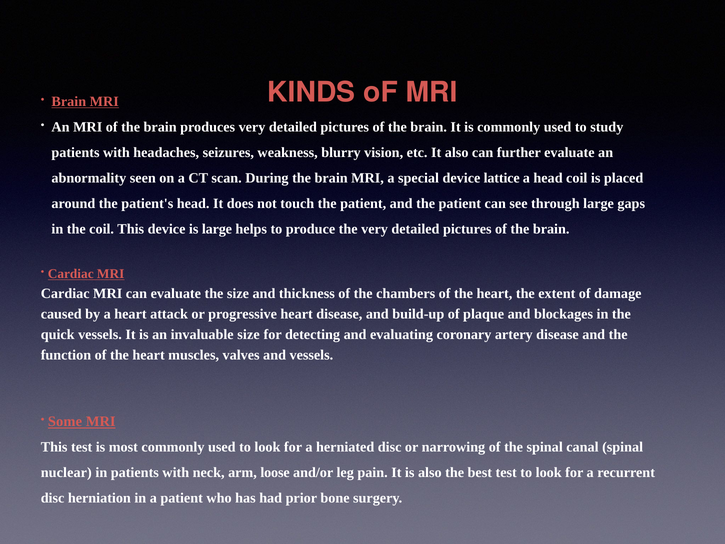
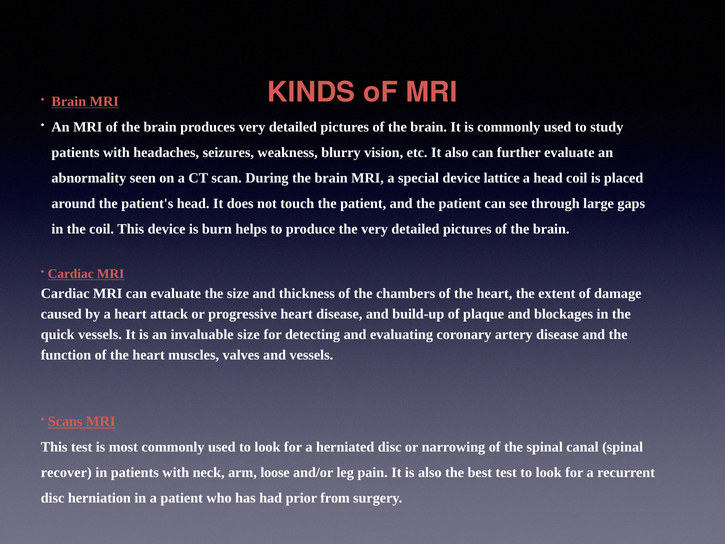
is large: large -> burn (217, 229)
Some: Some -> Scans (65, 421)
nuclear: nuclear -> recover (66, 472)
bone: bone -> from (335, 498)
